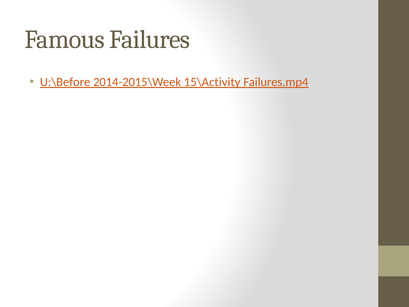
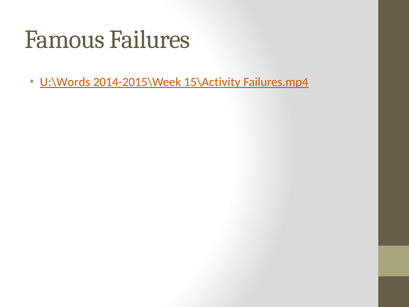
U:\Before: U:\Before -> U:\Words (65, 82)
